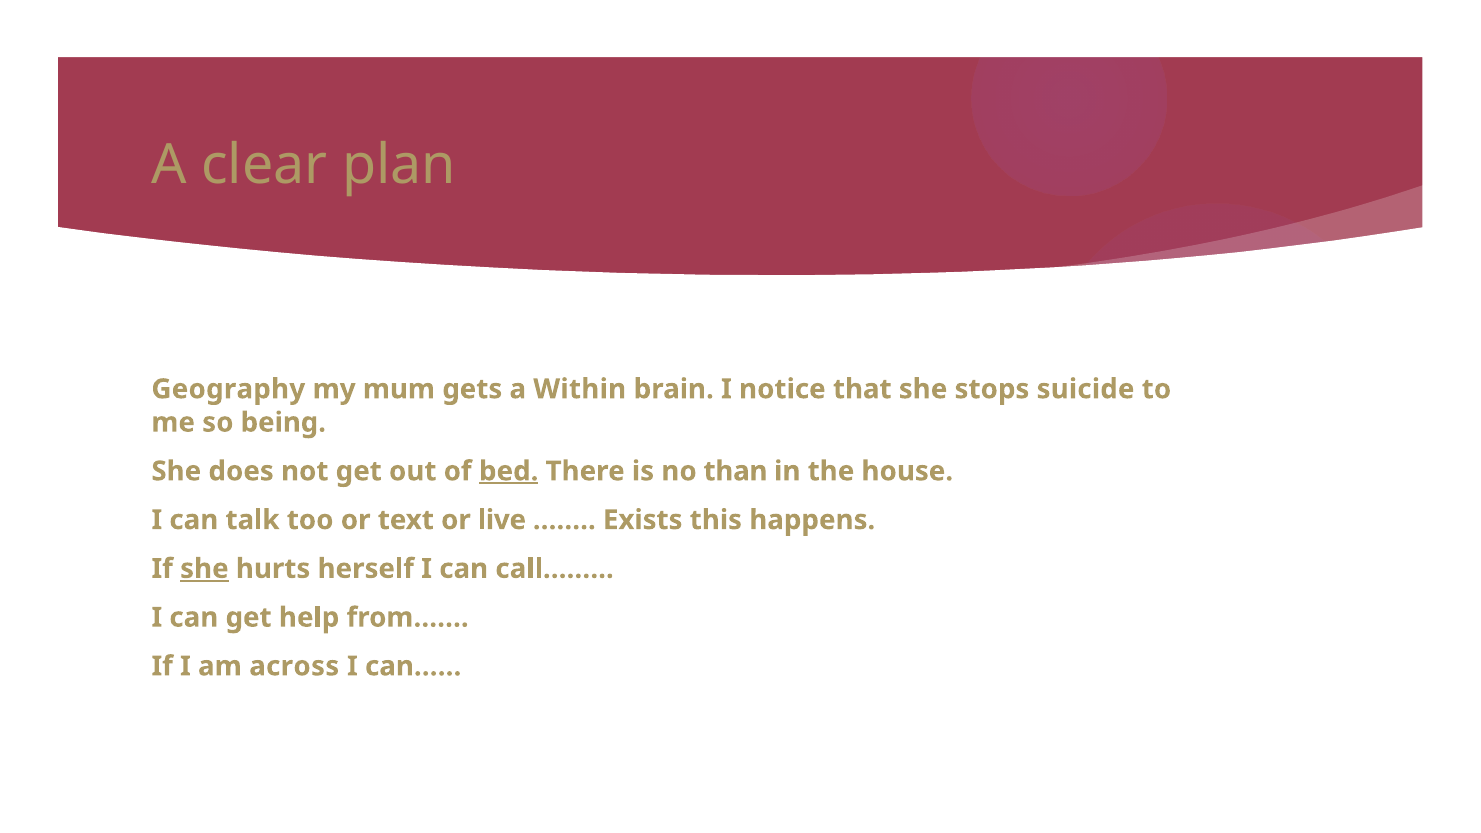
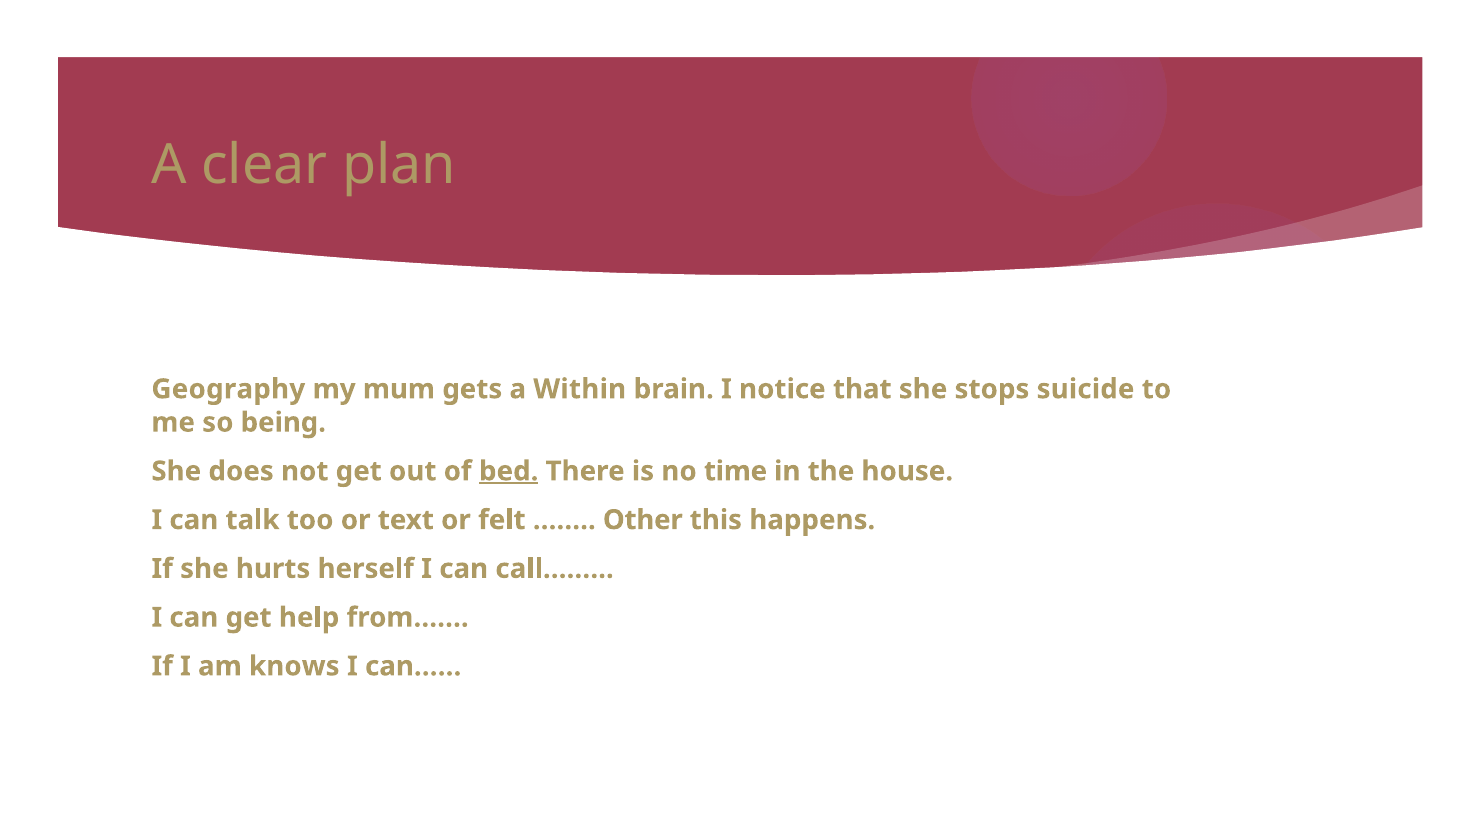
than: than -> time (736, 471)
live: live -> felt (502, 520)
Exists: Exists -> Other (643, 520)
she underline: present -> none (204, 569)
across: across -> knows (294, 666)
